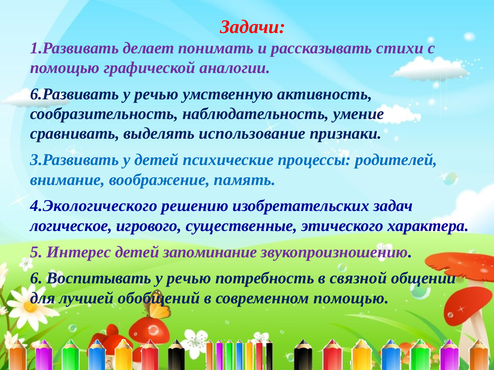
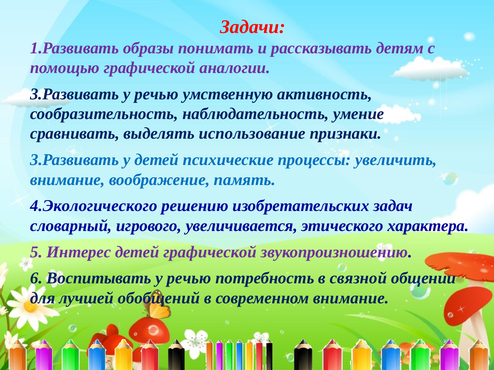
делает: делает -> образы (149, 48)
стихи: стихи -> детям (400, 48)
6.Развивать: 6.Развивать -> 3.Развивать (75, 94)
родителей: родителей -> увеличить (396, 160)
логическое: логическое -> словарный (71, 226)
существенные: существенные -> увеличивается (242, 226)
детей запоминание: запоминание -> графической (210, 252)
современном помощью: помощью -> внимание (351, 298)
